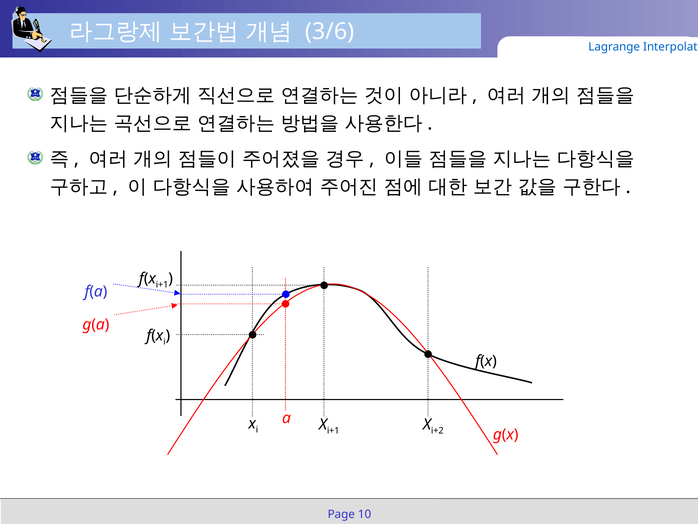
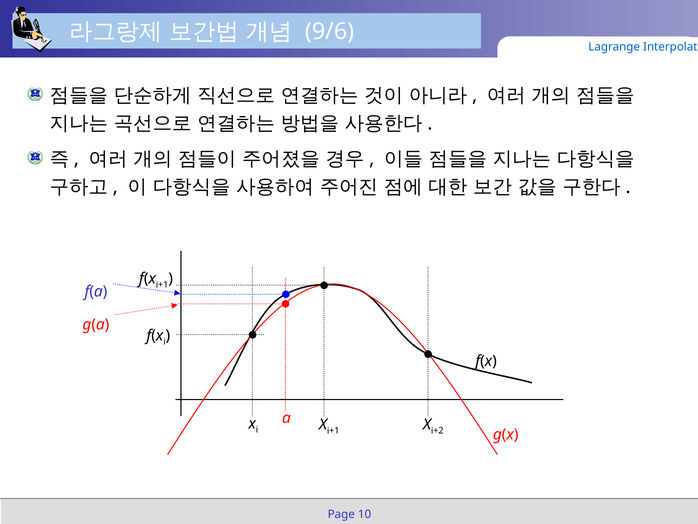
3/6: 3/6 -> 9/6 (330, 31)
